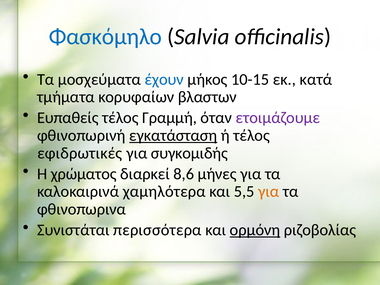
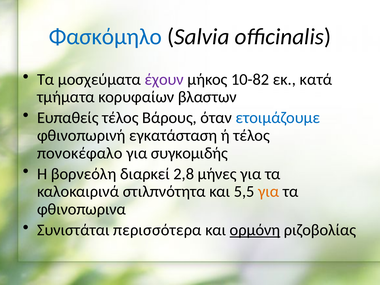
έχουν colour: blue -> purple (164, 79)
10-15: 10-15 -> 10-82 (250, 79)
Γραμμή: Γραμμή -> Βάρους (169, 118)
ετοιμάζουμε colour: purple -> blue (278, 118)
εγκατάσταση underline: present -> none (173, 135)
εφιδρωτικές: εφιδρωτικές -> πονοκέφαλο (80, 153)
χρώματος: χρώματος -> βορνεόλη (84, 174)
8,6: 8,6 -> 2,8 (184, 174)
χαμηλότερα: χαμηλότερα -> στιλπνότητα (164, 192)
